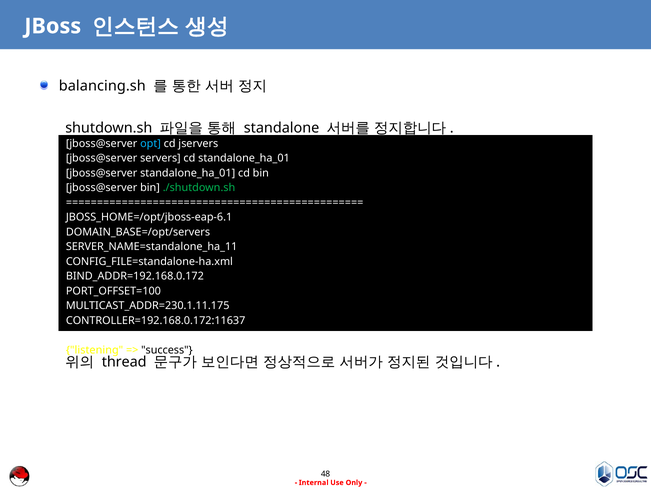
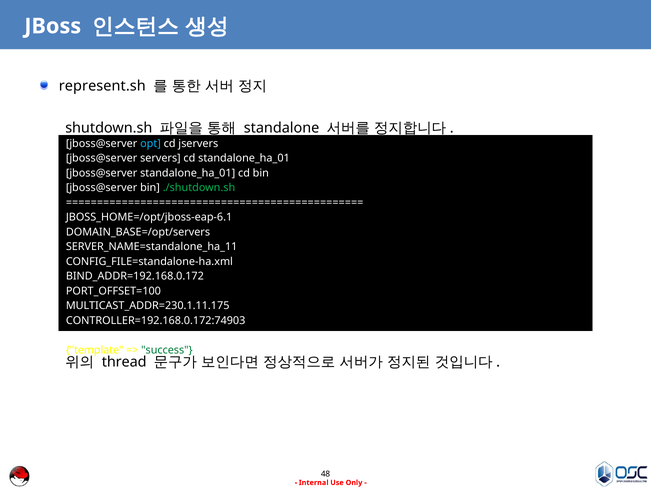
balancing.sh: balancing.sh -> represent.sh (102, 86)
CONTROLLER=192.168.0.172:11637: CONTROLLER=192.168.0.172:11637 -> CONTROLLER=192.168.0.172:74903 (156, 321)
listening: listening -> template (95, 350)
success colour: black -> green (167, 350)
